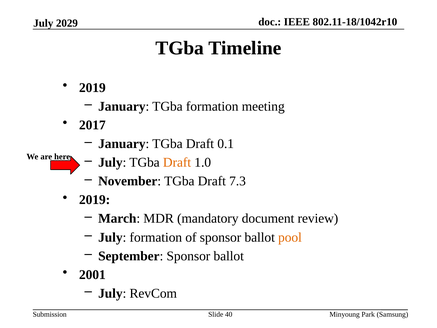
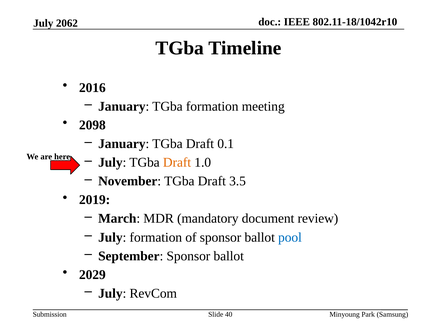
2029: 2029 -> 2062 (67, 23)
2019: 2019 -> 2016 (92, 88)
2017: 2017 -> 2098 (92, 125)
7.3: 7.3 -> 3.5 (238, 181)
pool colour: orange -> blue (290, 237)
2001: 2001 -> 2029 (92, 274)
